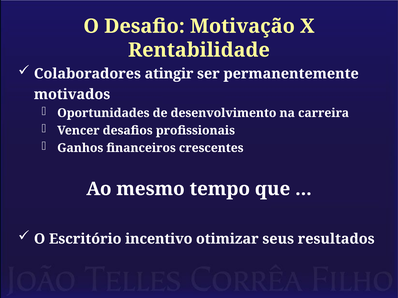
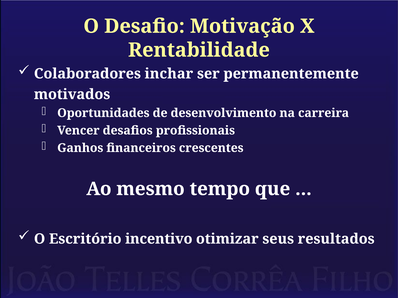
atingir: atingir -> inchar (169, 74)
